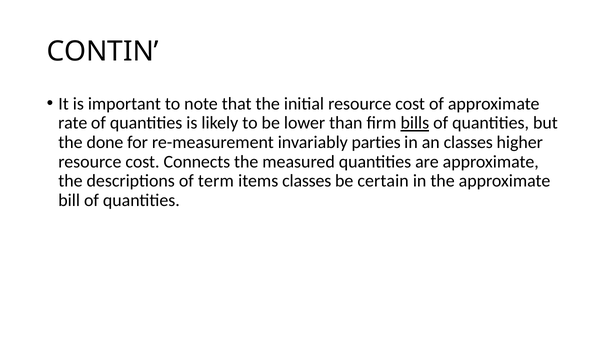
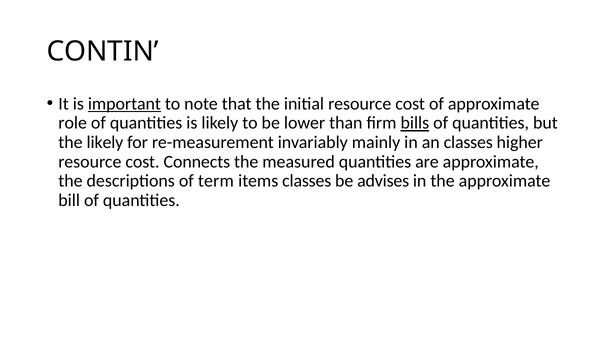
important underline: none -> present (124, 104)
rate: rate -> role (73, 123)
the done: done -> likely (105, 142)
parties: parties -> mainly (376, 142)
certain: certain -> advises (383, 181)
